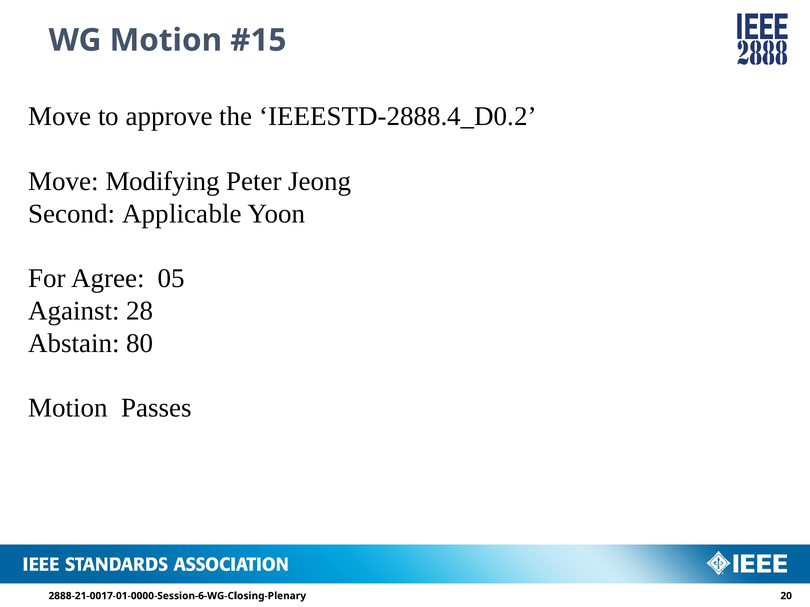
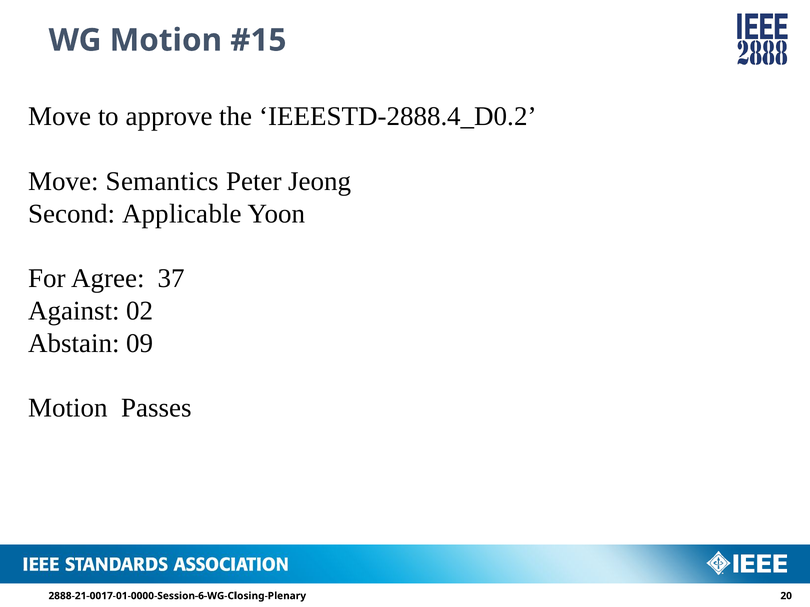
Modifying: Modifying -> Semantics (162, 181)
05: 05 -> 37 (171, 279)
28: 28 -> 02 (140, 311)
80: 80 -> 09 (140, 343)
